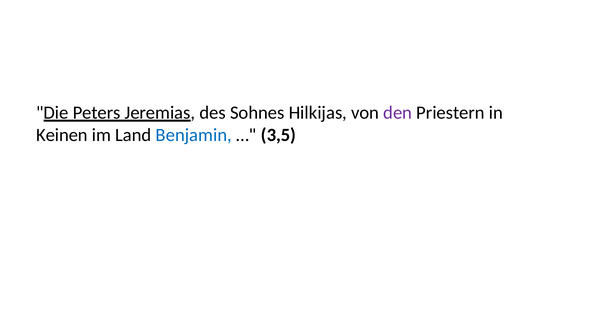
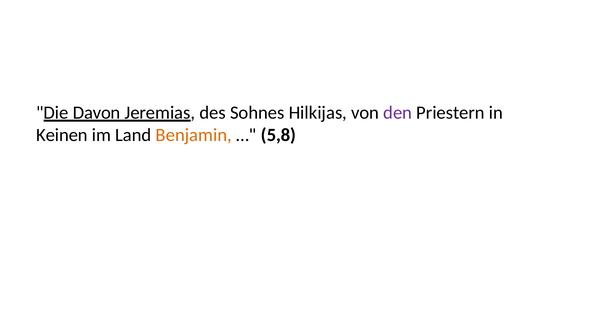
Peters: Peters -> Davon (97, 113)
Benjamin colour: blue -> orange (194, 135)
3,5: 3,5 -> 5,8 (279, 135)
